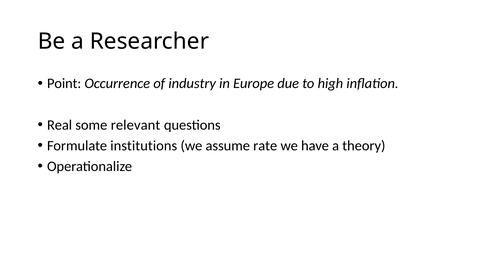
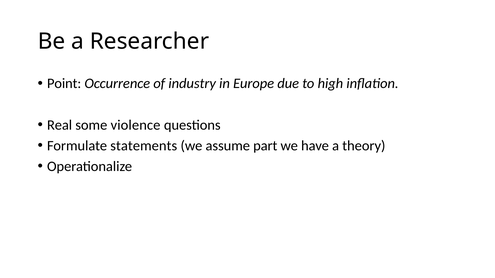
relevant: relevant -> violence (136, 125)
institutions: institutions -> statements (144, 146)
rate: rate -> part (265, 146)
